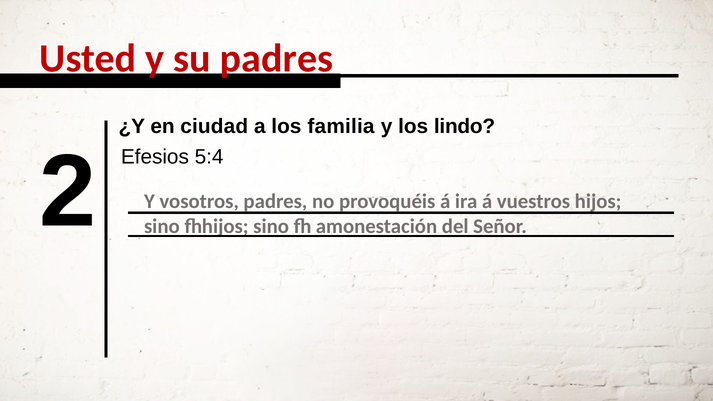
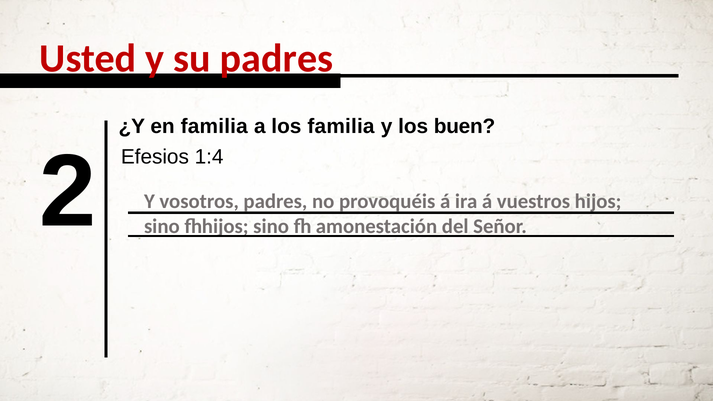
en ciudad: ciudad -> familia (214, 127)
lindo: lindo -> buen (465, 127)
5:4: 5:4 -> 1:4 (209, 157)
